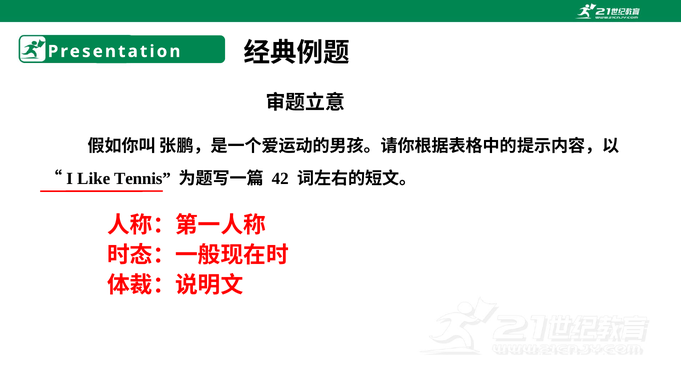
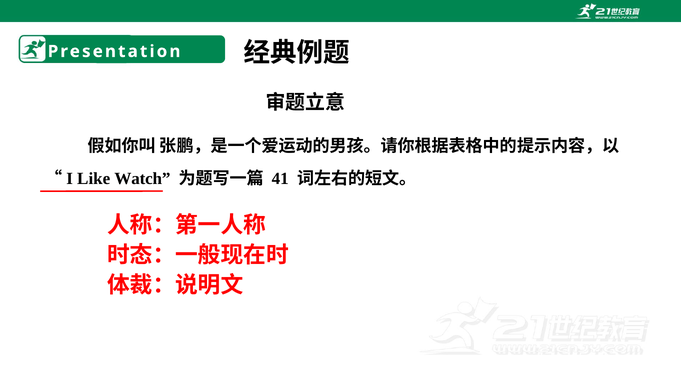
Tennis: Tennis -> Watch (142, 179)
42: 42 -> 41 (280, 179)
